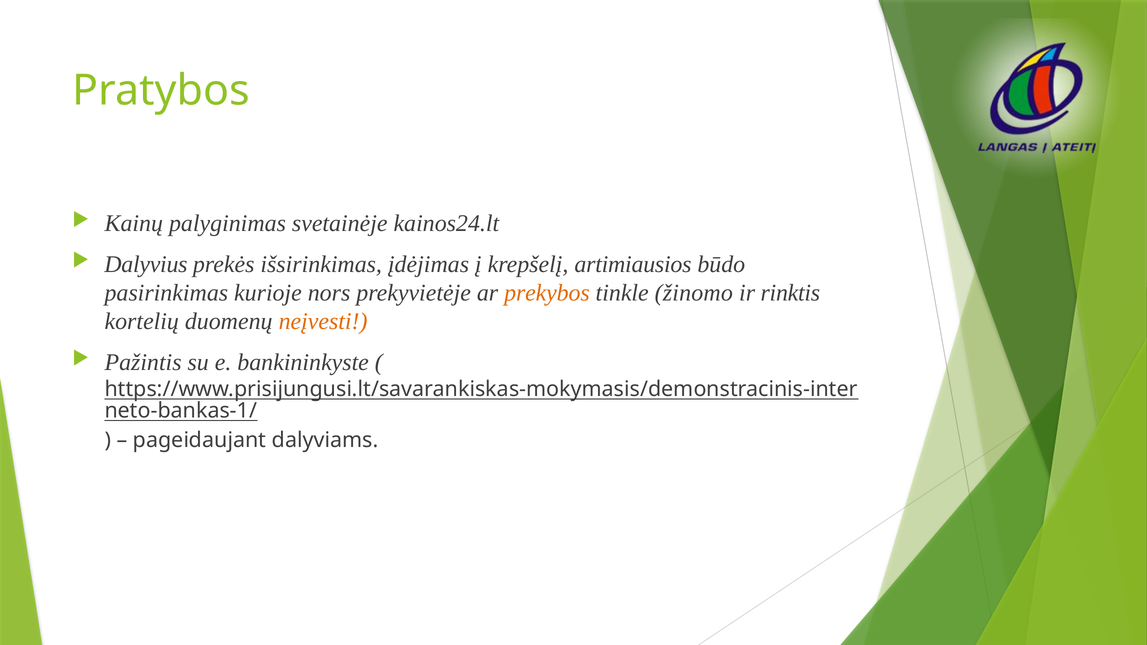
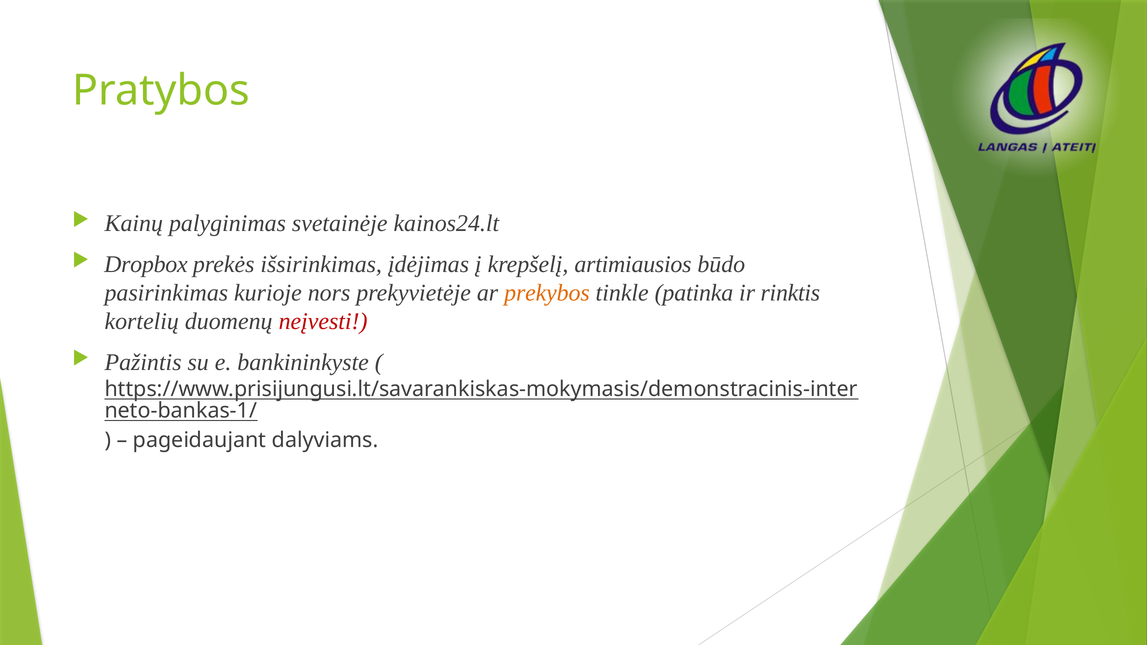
Dalyvius: Dalyvius -> Dropbox (146, 264)
žinomo: žinomo -> patinka (694, 293)
neįvesti colour: orange -> red (323, 322)
